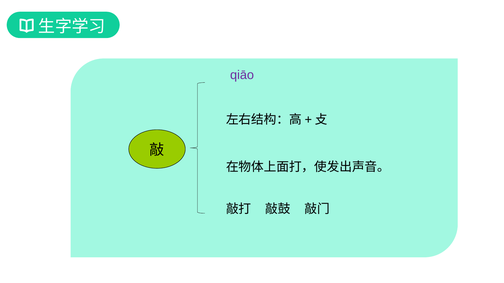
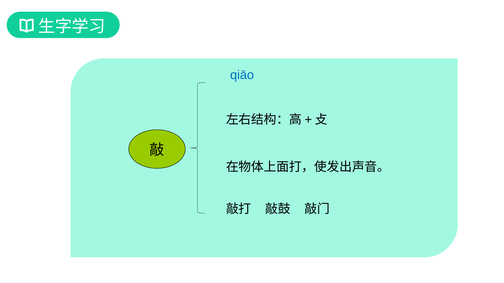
qiāo colour: purple -> blue (242, 75)
